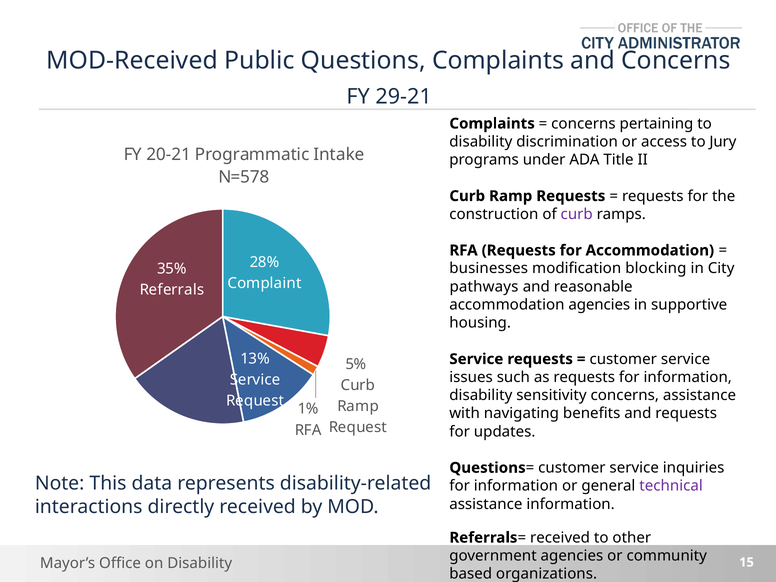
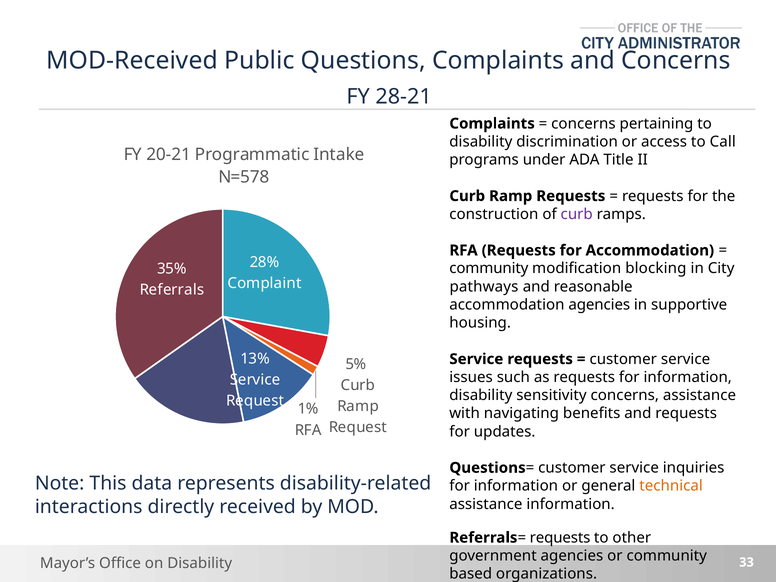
29-21: 29-21 -> 28-21 (404, 97)
Jury: Jury -> Call (723, 142)
businesses: businesses -> community (489, 269)
technical colour: purple -> orange (671, 486)
Referrals= received: received -> requests (560, 538)
15: 15 -> 33 (747, 562)
